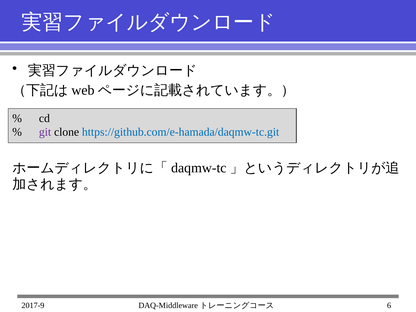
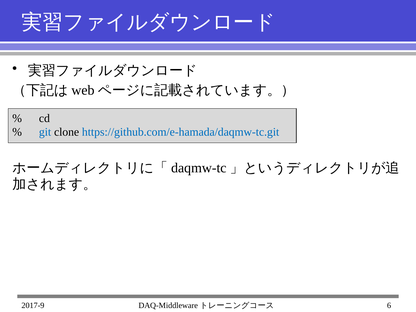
git colour: purple -> blue (45, 132)
